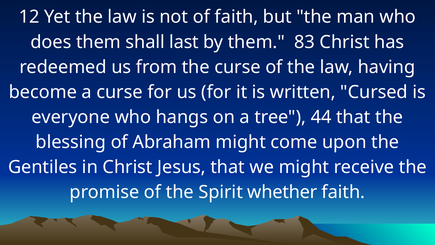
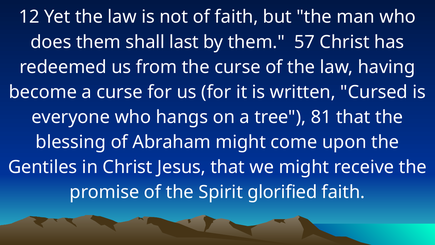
83: 83 -> 57 (305, 42)
44: 44 -> 81 (321, 117)
whether: whether -> glorified (282, 192)
